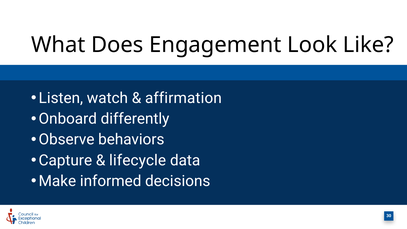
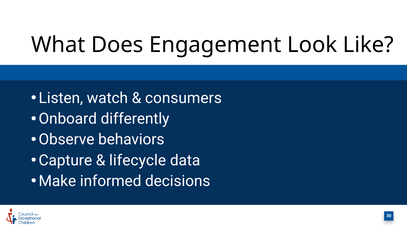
affirmation: affirmation -> consumers (183, 98)
